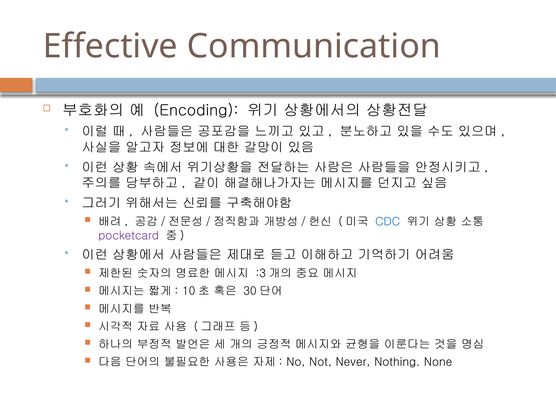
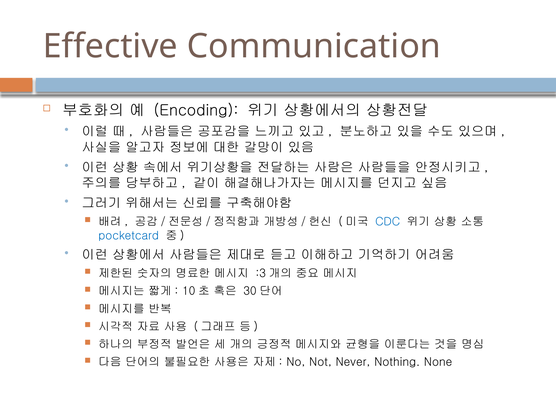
pocketcard colour: purple -> blue (129, 236)
